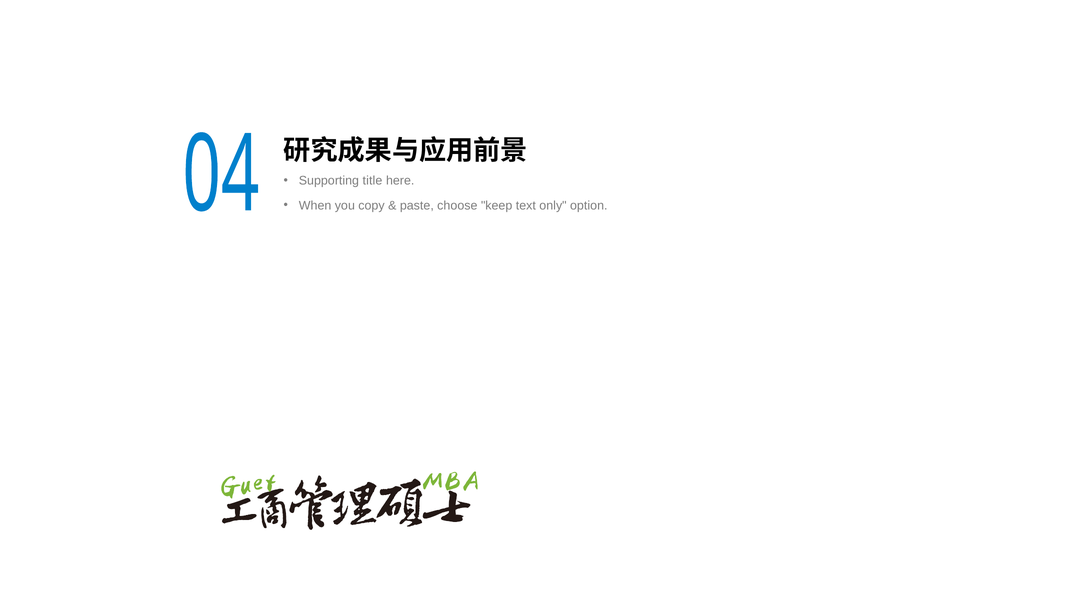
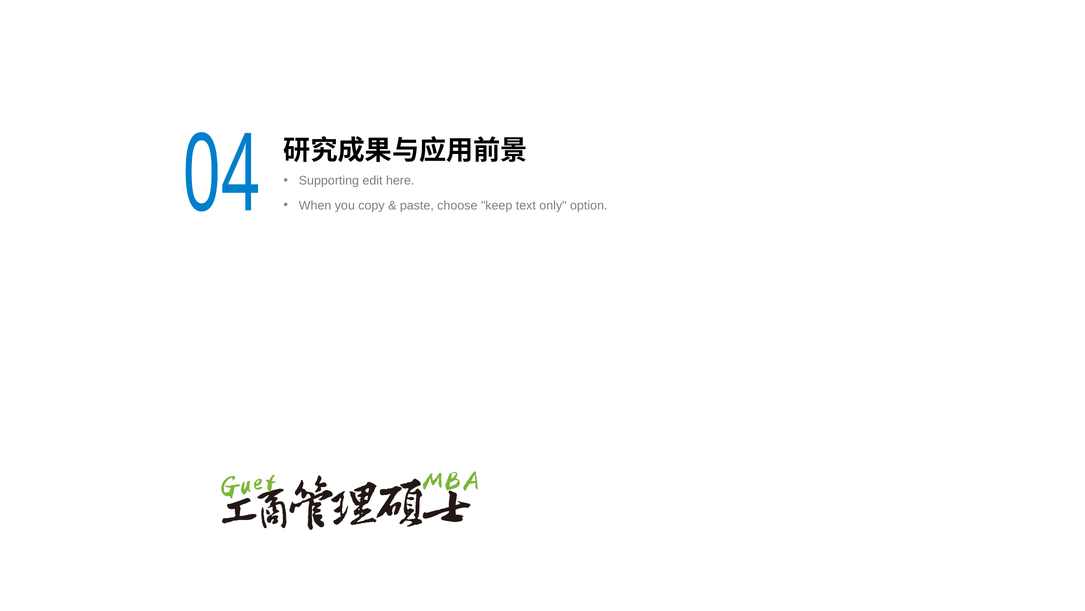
title: title -> edit (373, 180)
